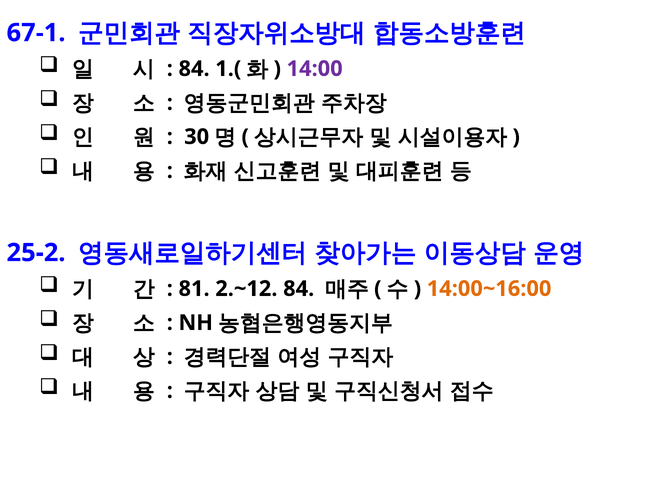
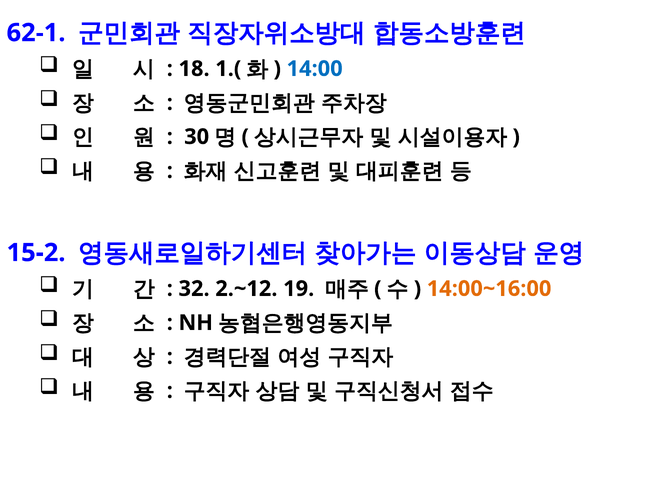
67-1: 67-1 -> 62-1 (36, 33)
84: 84 -> 18 (194, 69)
14:00 colour: purple -> blue (315, 69)
25-2: 25-2 -> 15-2 (36, 253)
81: 81 -> 32 (194, 289)
2.~12 84: 84 -> 19 (299, 289)
